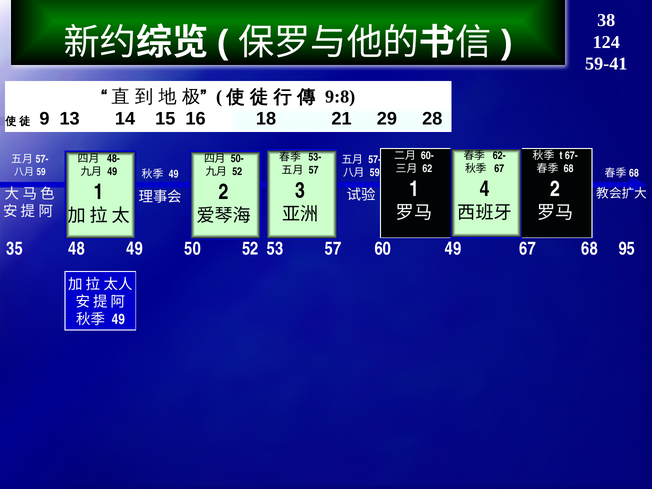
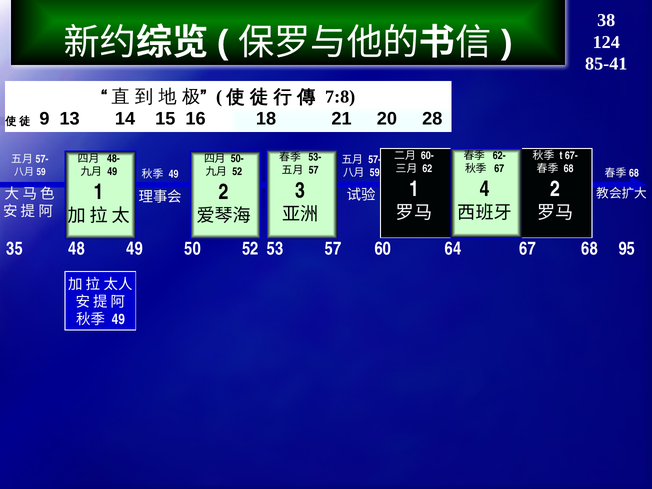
59-41: 59-41 -> 85-41 (606, 64)
9:8: 9:8 -> 7:8 (340, 97)
29: 29 -> 20 (387, 119)
60 49: 49 -> 64 (453, 249)
